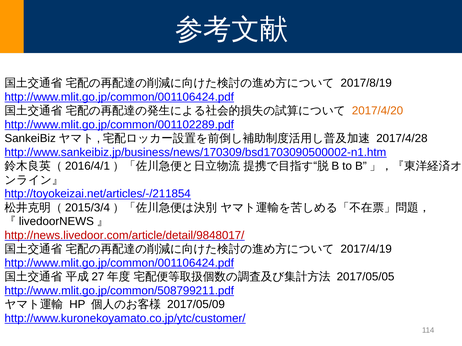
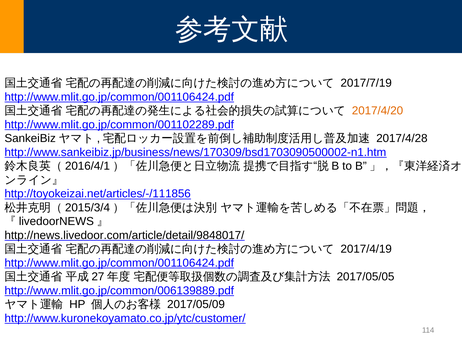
2017/8/19: 2017/8/19 -> 2017/7/19 (366, 83)
http://toyokeizai.net/articles/-/211854: http://toyokeizai.net/articles/-/211854 -> http://toyokeizai.net/articles/-/111856 (98, 194)
http://news.livedoor.com/article/detail/9848017/ colour: red -> black (124, 236)
http://www.mlit.go.jp/common/508799211.pdf: http://www.mlit.go.jp/common/508799211.pdf -> http://www.mlit.go.jp/common/006139889.pdf (119, 291)
